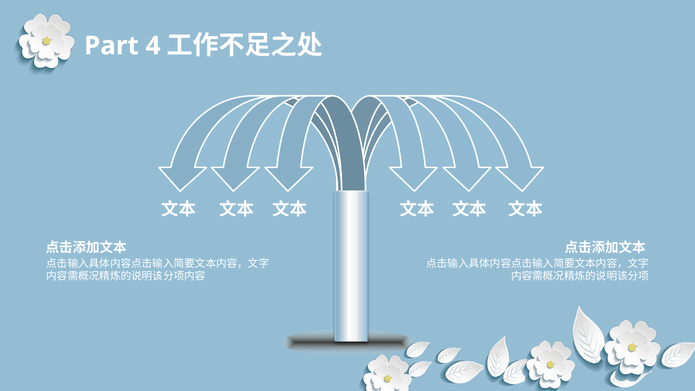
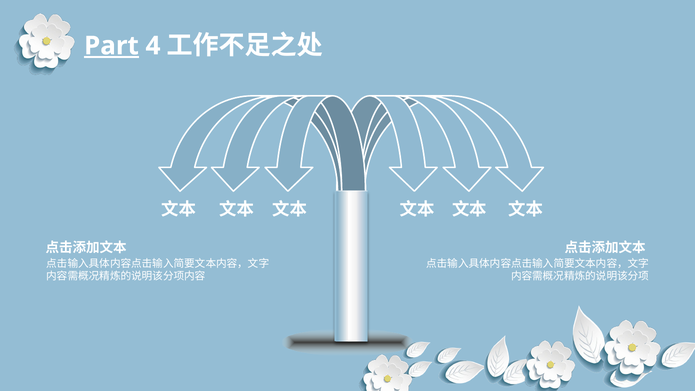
Part underline: none -> present (111, 46)
